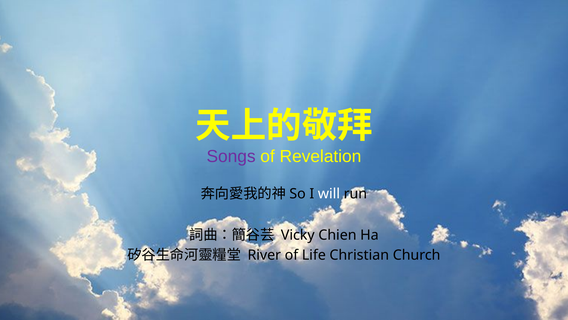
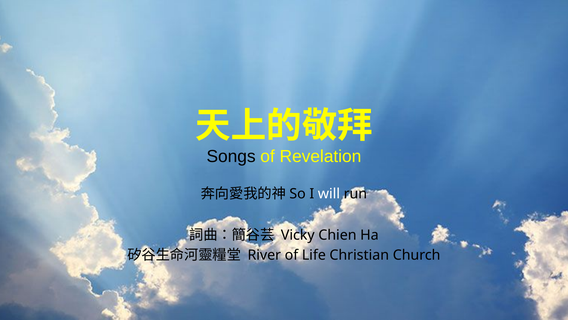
Songs colour: purple -> black (231, 156)
